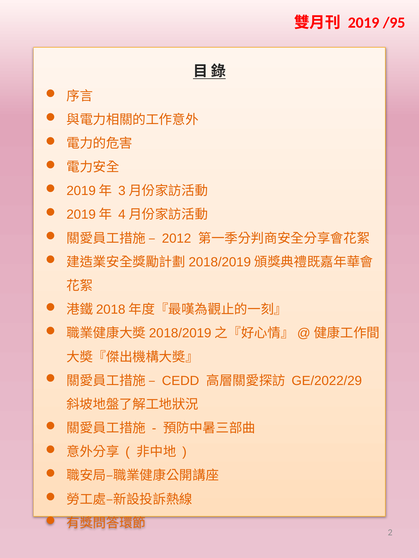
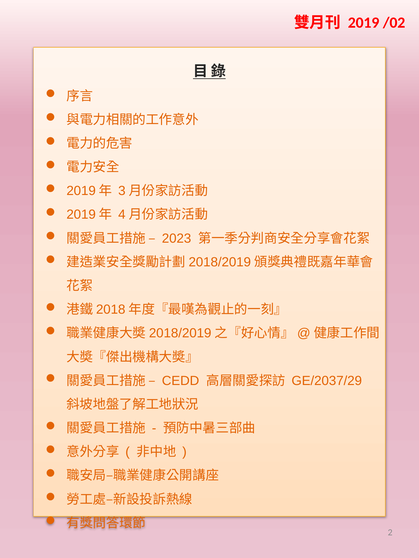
/95: /95 -> /02 (394, 23)
2012: 2012 -> 2023 (177, 239)
GE/2022/29: GE/2022/29 -> GE/2037/29 (327, 381)
